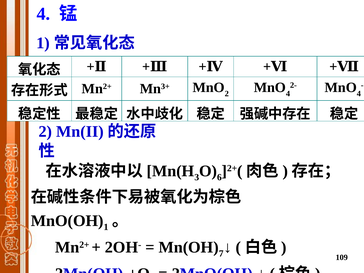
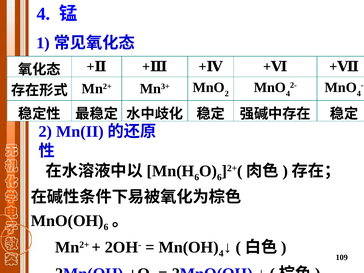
3: 3 -> 6 (197, 177)
1: 1 -> 6 (106, 227)
7: 7 -> 4 (221, 254)
